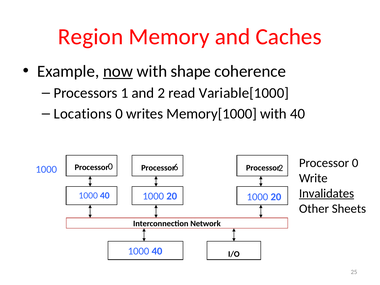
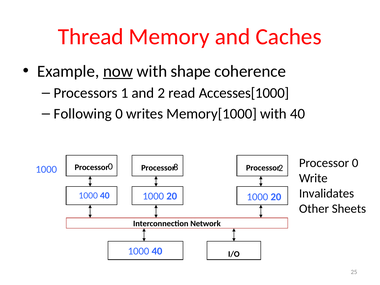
Region: Region -> Thread (91, 37)
Variable[1000: Variable[1000 -> Accesses[1000 (244, 93)
Locations: Locations -> Following (83, 114)
6: 6 -> 8 (176, 167)
Invalidates underline: present -> none (327, 193)
